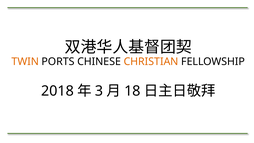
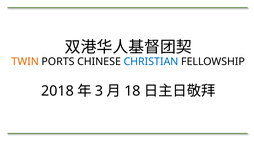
CHRISTIAN colour: orange -> blue (151, 62)
